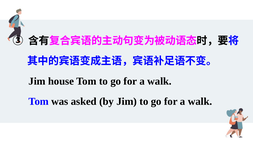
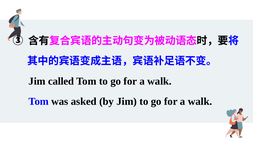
house: house -> called (61, 81)
